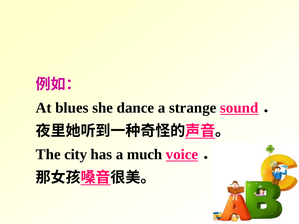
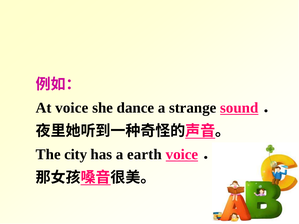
At blues: blues -> voice (72, 108)
much: much -> earth (144, 155)
